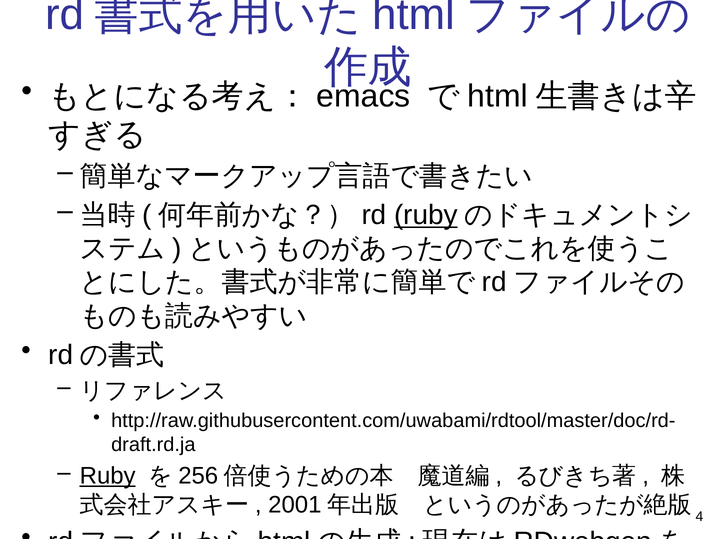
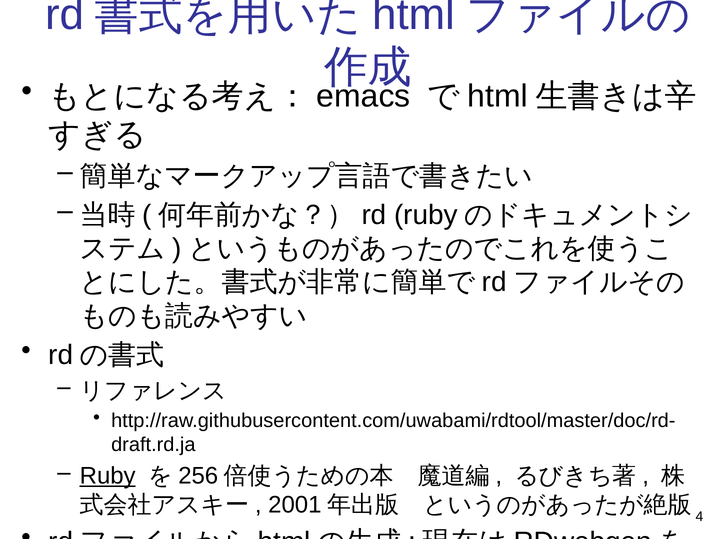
ruby underline: present -> none (426, 215)
